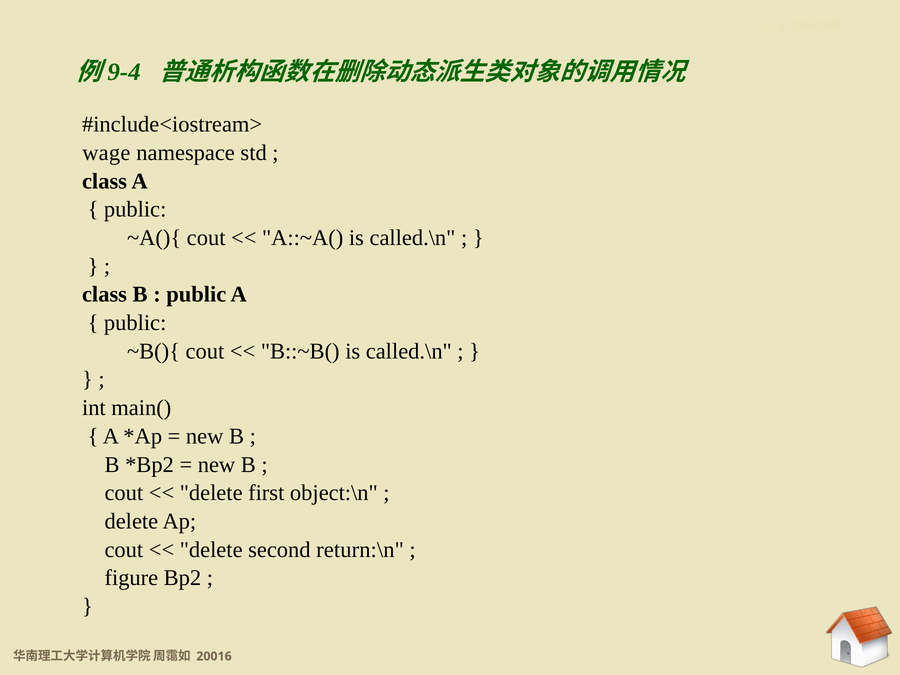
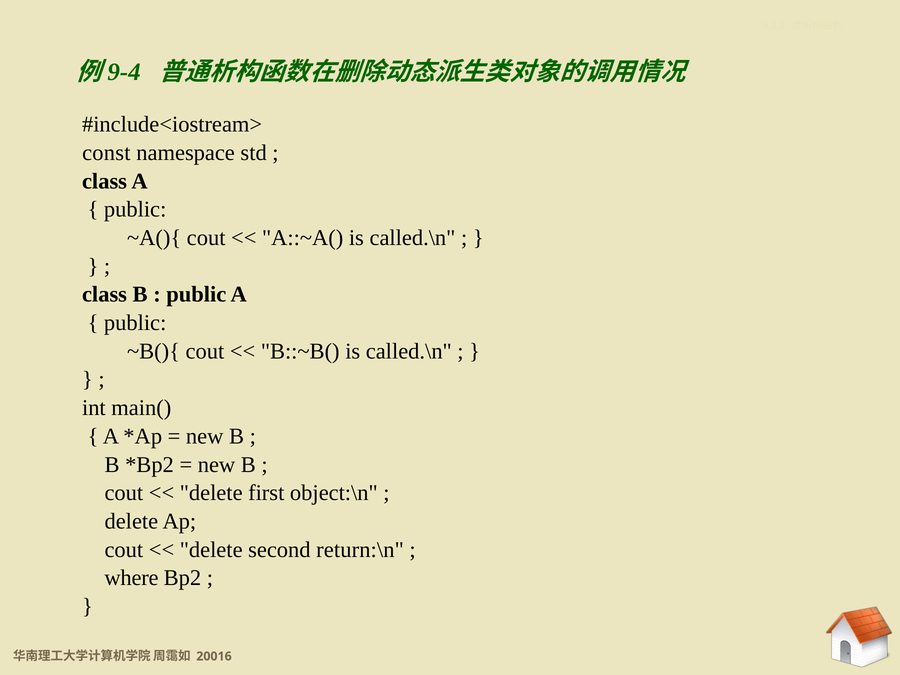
wage: wage -> const (106, 153)
figure: figure -> where (131, 578)
